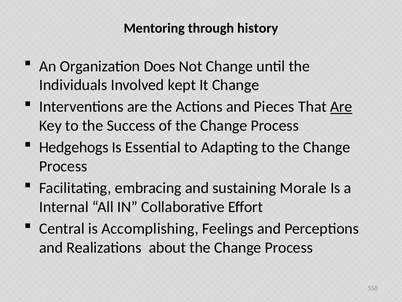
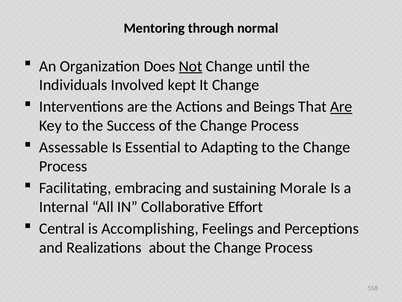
history: history -> normal (258, 28)
Not underline: none -> present (191, 66)
Pieces: Pieces -> Beings (274, 107)
Hedgehogs: Hedgehogs -> Assessable (74, 147)
